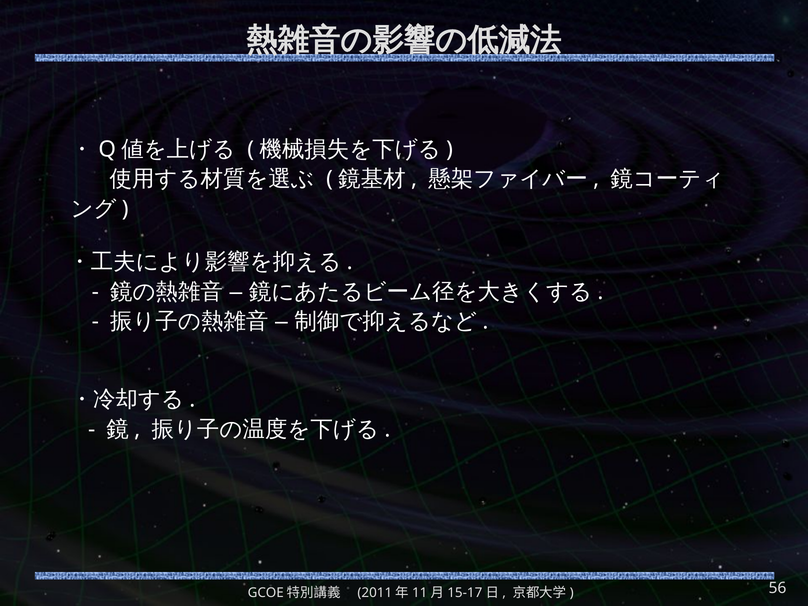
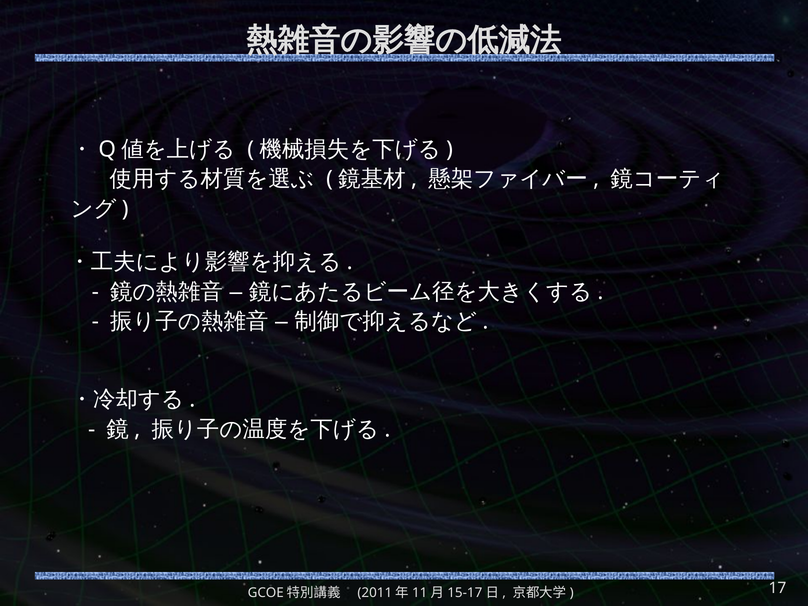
56: 56 -> 17 (778, 588)
